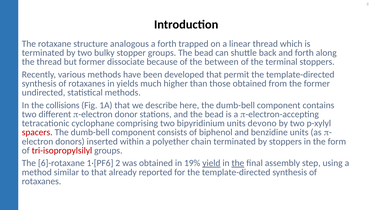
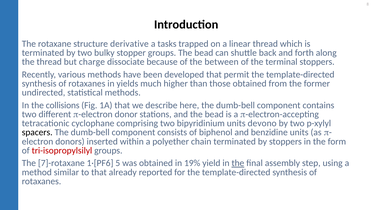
analogous: analogous -> derivative (129, 44)
a forth: forth -> tasks (167, 44)
but former: former -> charge (92, 62)
spacers colour: red -> black (37, 132)
6]-rotaxane: 6]-rotaxane -> 7]-rotaxane (61, 163)
2: 2 -> 5 (118, 163)
yield underline: present -> none (211, 163)
